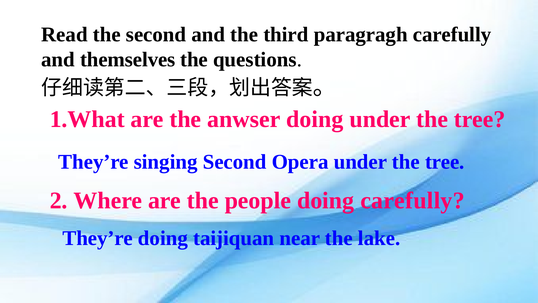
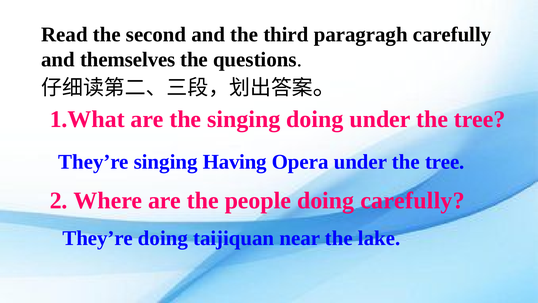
the anwser: anwser -> singing (244, 119)
singing Second: Second -> Having (235, 162)
